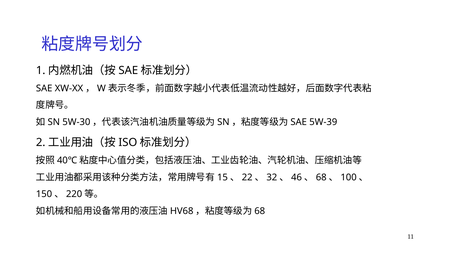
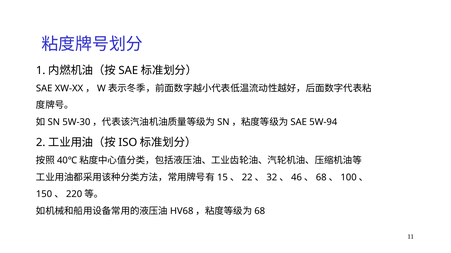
5W-39: 5W-39 -> 5W-94 (323, 122)
